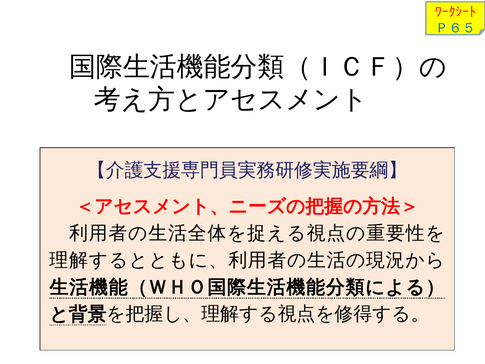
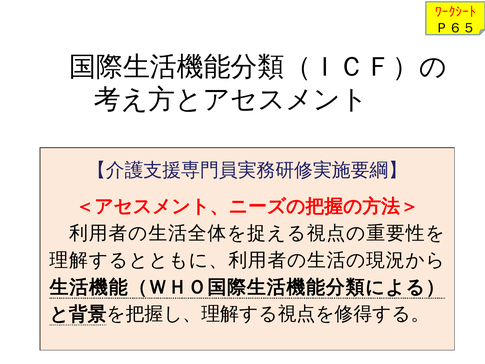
Ｐ６５ colour: blue -> black (455, 28)
